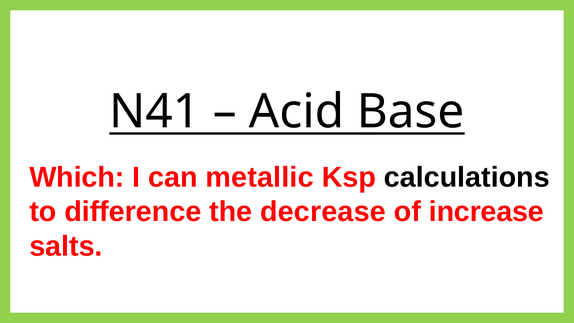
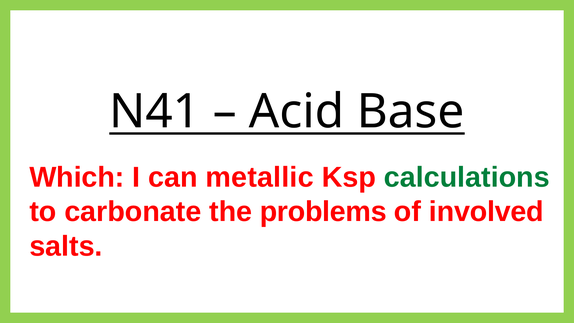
calculations colour: black -> green (467, 177)
difference: difference -> carbonate (133, 212)
decrease: decrease -> problems (323, 212)
increase: increase -> involved (486, 212)
